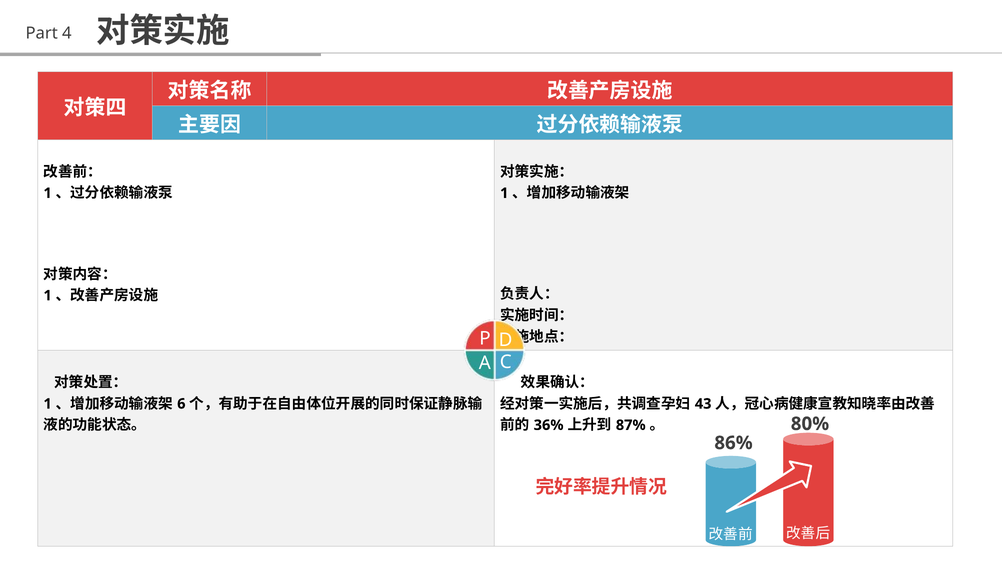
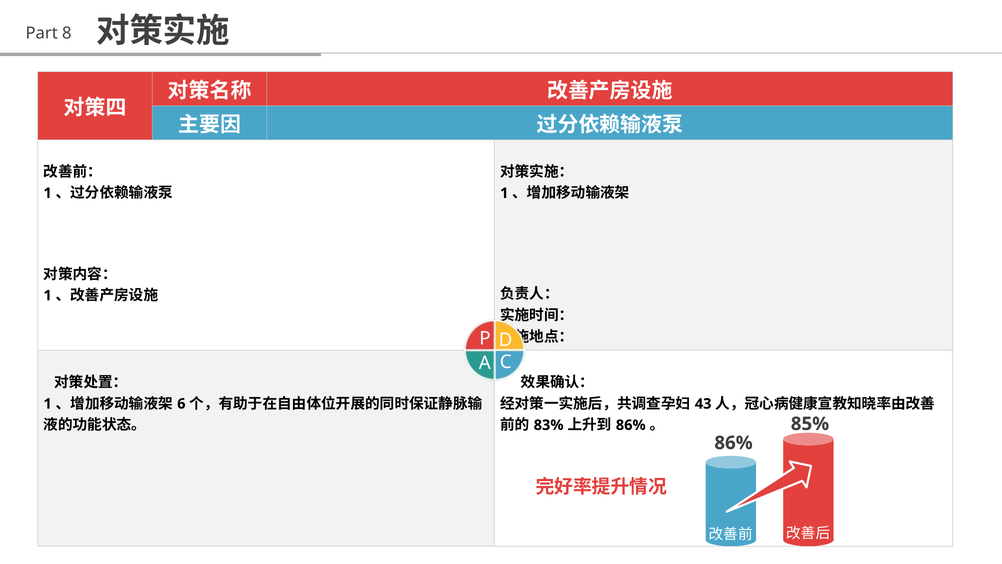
4: 4 -> 8 (67, 33)
36%: 36% -> 83% (549, 425)
87%: 87% -> 86% (631, 425)
80%: 80% -> 85% (810, 424)
